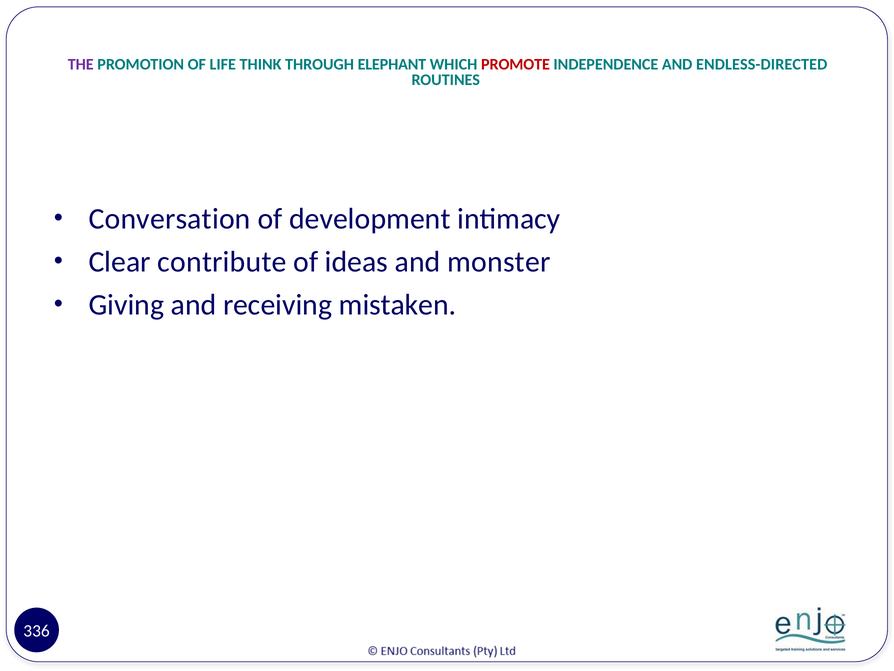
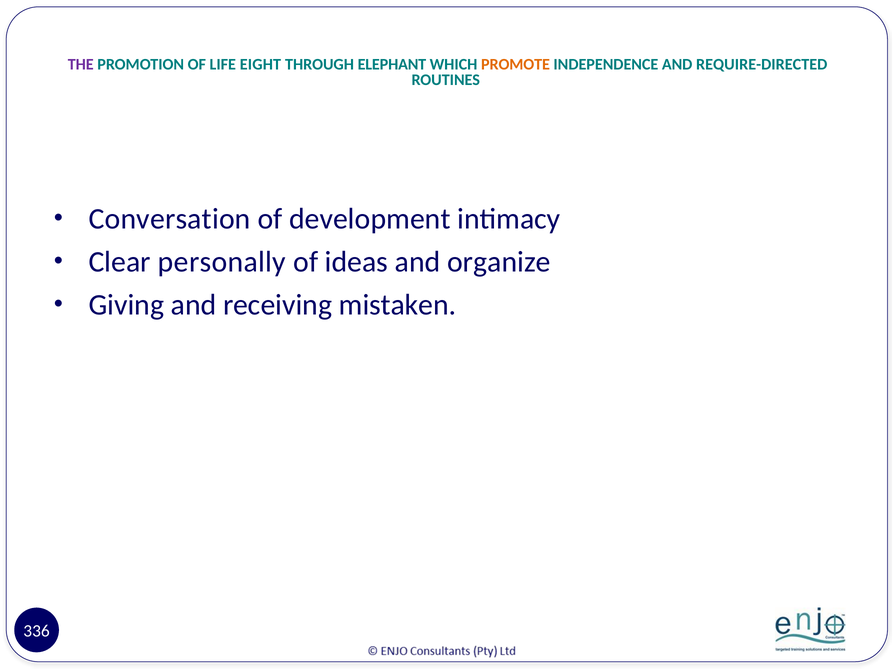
THINK: THINK -> EIGHT (260, 65)
PROMOTE colour: red -> orange (516, 65)
ENDLESS-DIRECTED: ENDLESS-DIRECTED -> REQUIRE-DIRECTED (762, 65)
contribute: contribute -> personally (222, 262)
monster: monster -> organize (499, 262)
